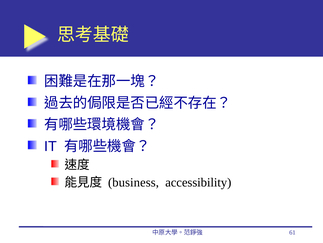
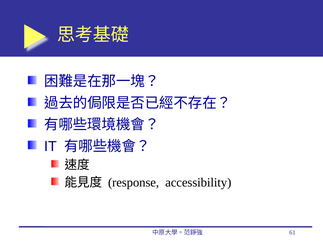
business: business -> response (134, 182)
